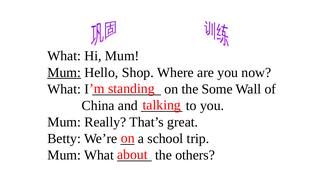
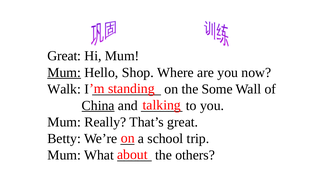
What: What -> Great (64, 56)
What: What -> Walk (64, 89)
China underline: none -> present (98, 105)
